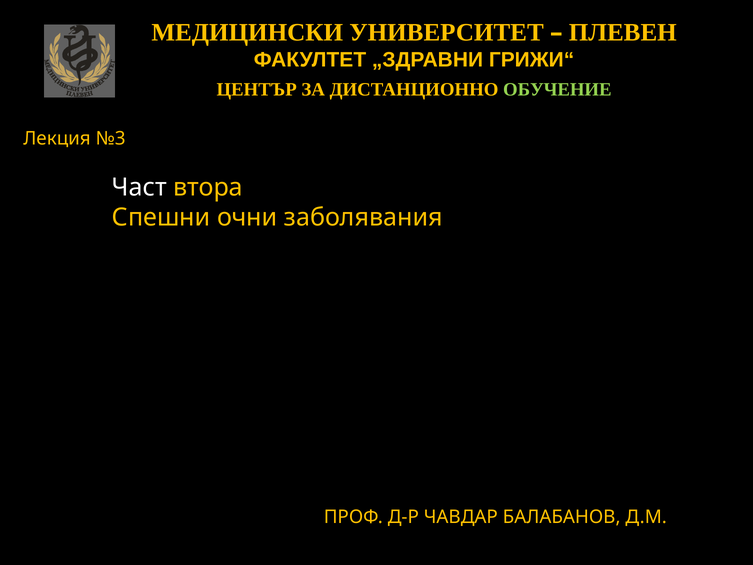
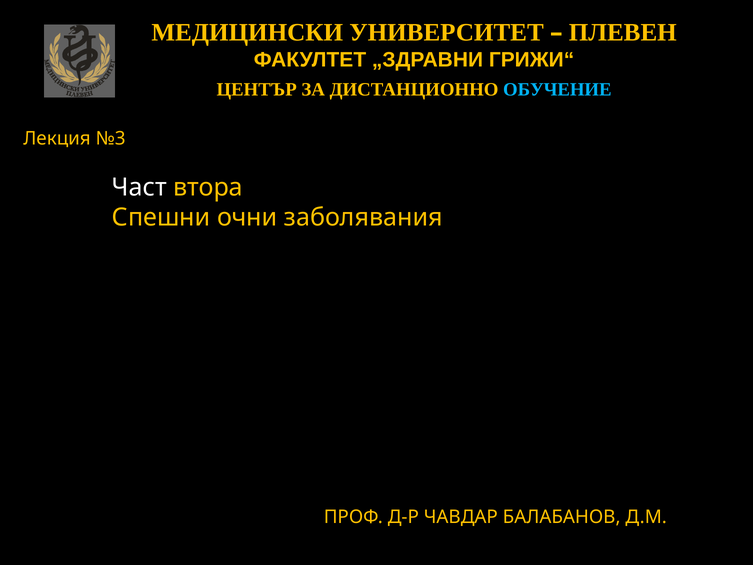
ОБУЧЕНИЕ colour: light green -> light blue (557, 90)
